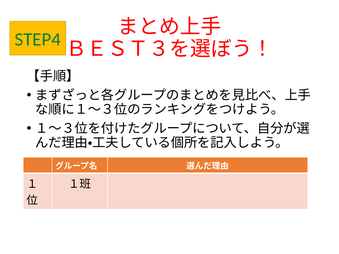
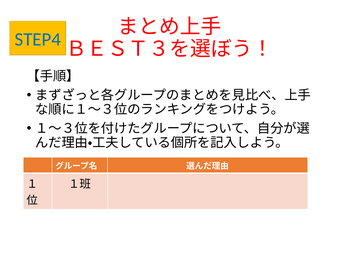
STEP4 colour: green -> blue (38, 39)
